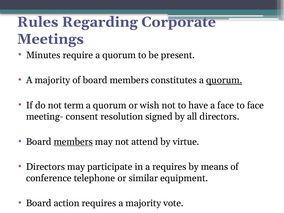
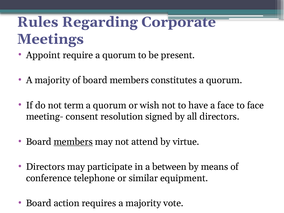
Minutes: Minutes -> Appoint (43, 55)
quorum underline: present -> none (224, 80)
a requires: requires -> between (169, 167)
